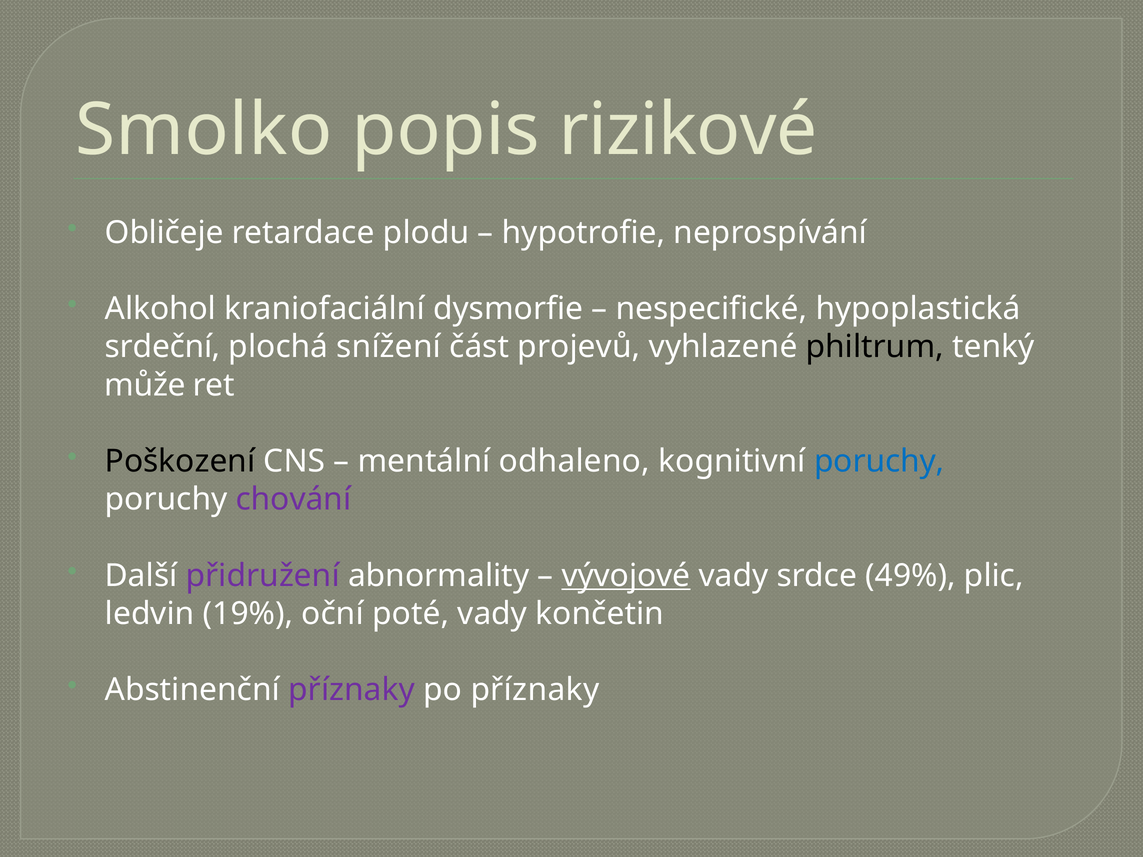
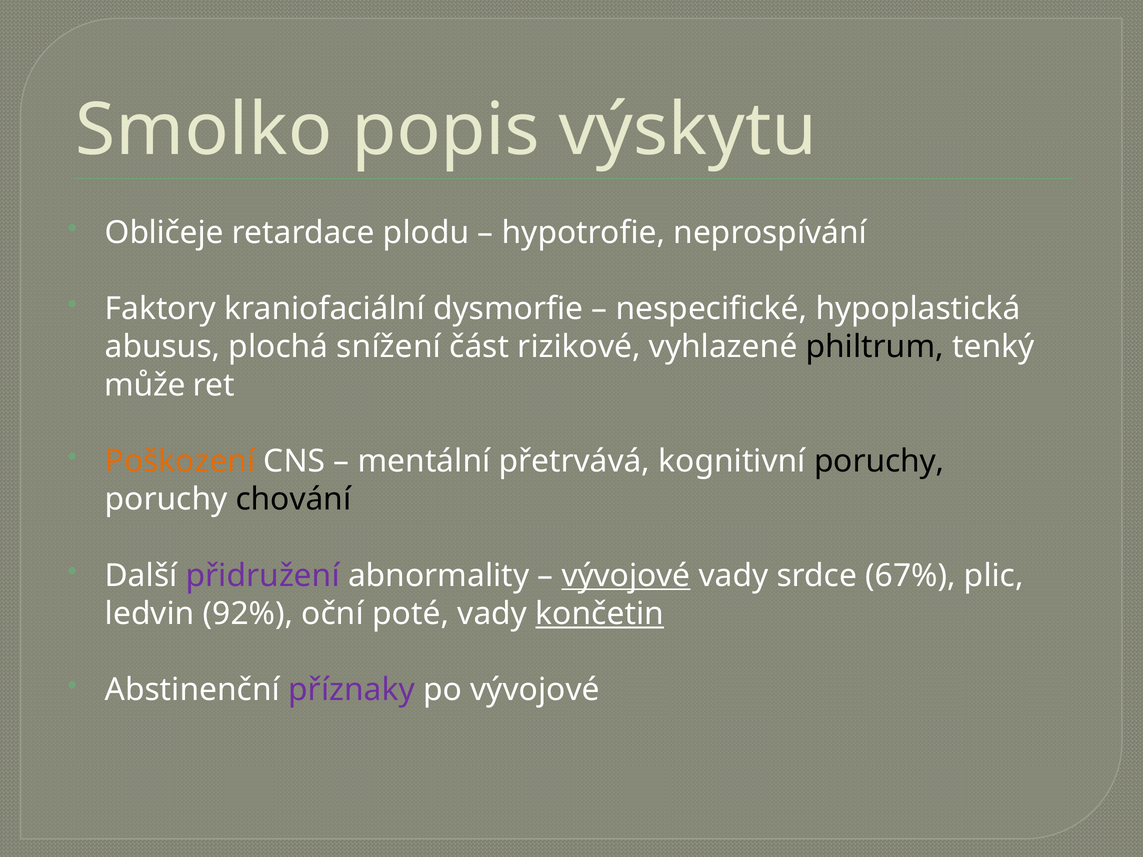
rizikové: rizikové -> výskytu (688, 130)
Alkohol: Alkohol -> Faktory (160, 309)
srdeční: srdeční -> abusus (163, 347)
projevů: projevů -> rizikové (579, 347)
Poškození colour: black -> orange (180, 461)
odhaleno: odhaleno -> přetrvává (574, 461)
poruchy colour: blue -> black (879, 461)
chování colour: purple -> black (293, 500)
49%: 49% -> 67% (911, 576)
19%: 19% -> 92% (248, 614)
končetin underline: none -> present (600, 614)
po příznaky: příznaky -> vývojové (535, 690)
